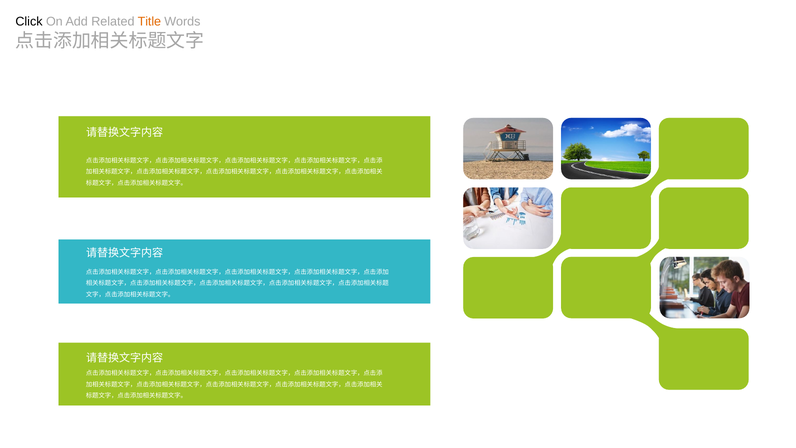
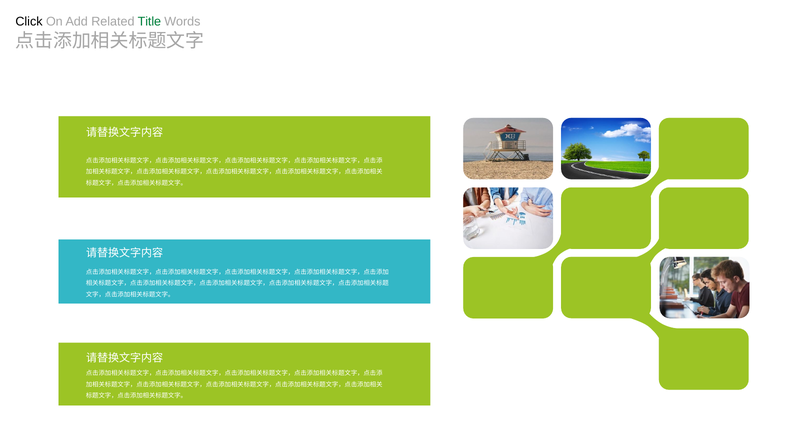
Title colour: orange -> green (149, 22)
